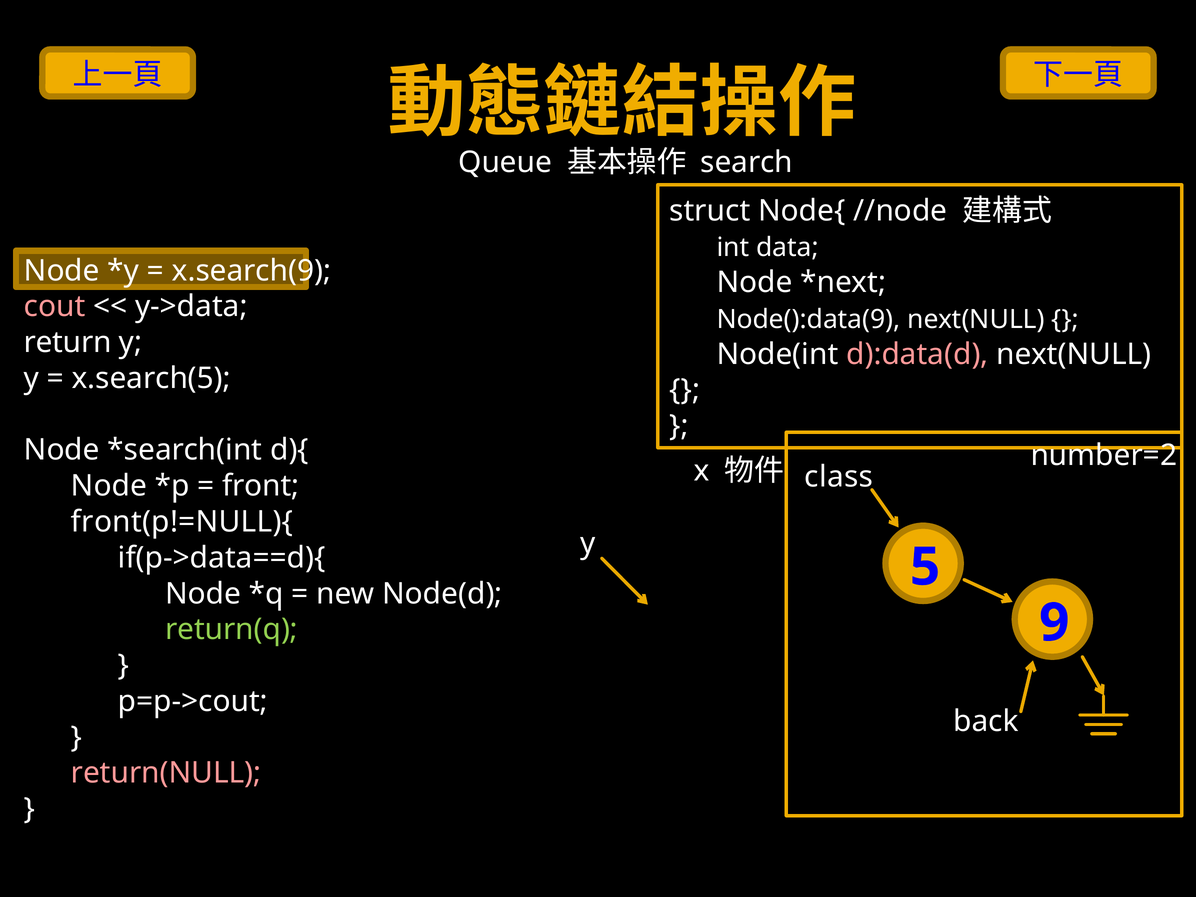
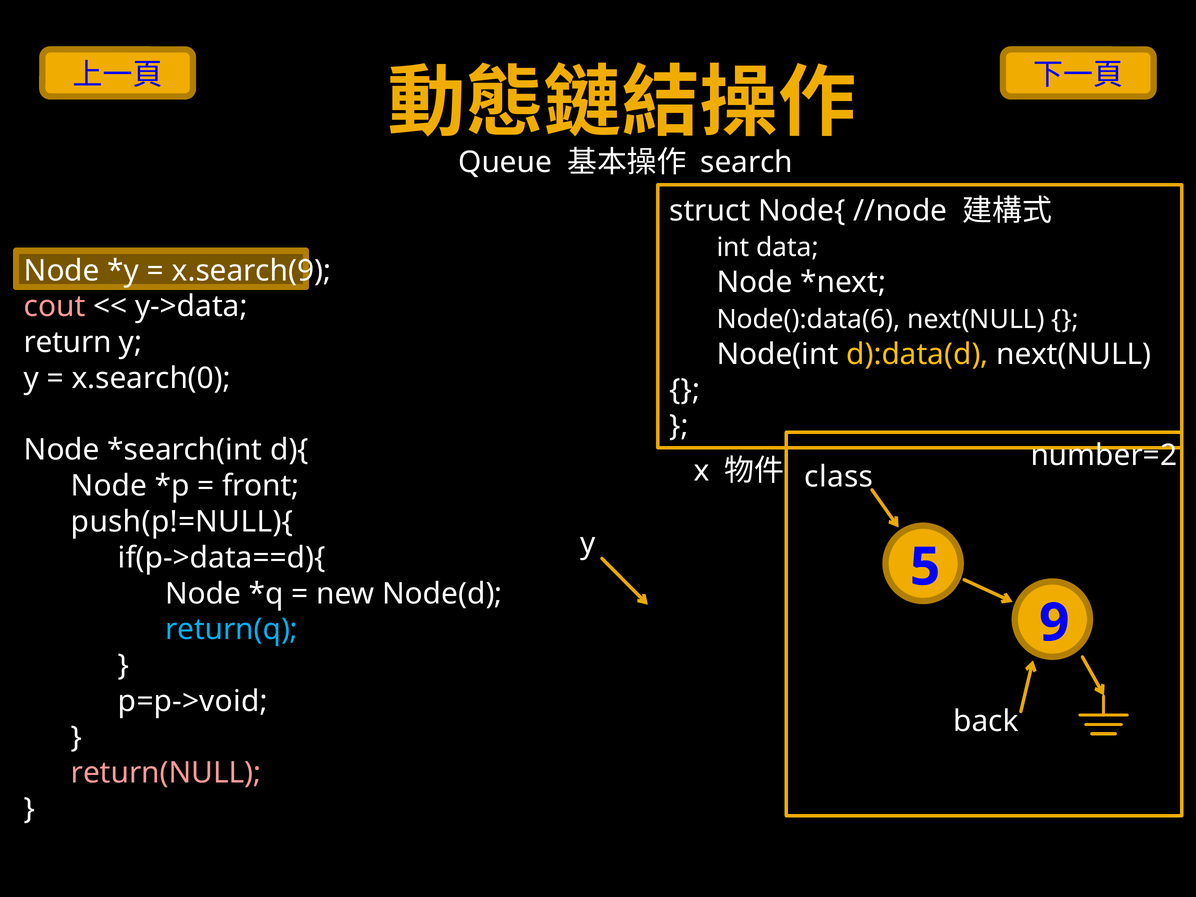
Node():data(9: Node():data(9 -> Node():data(6 (808, 319)
d):data(d colour: pink -> yellow (917, 354)
x.search(5: x.search(5 -> x.search(0 (151, 378)
front(p!=NULL){: front(p!=NULL){ -> push(p!=NULL){ (182, 522)
return(q colour: light green -> light blue (232, 630)
p=p->cout: p=p->cout -> p=p->void (193, 701)
